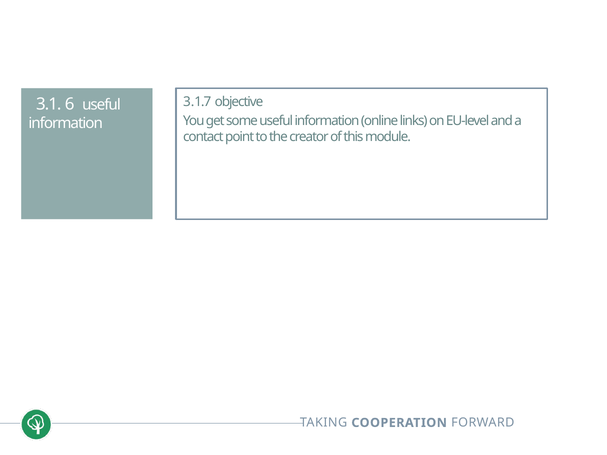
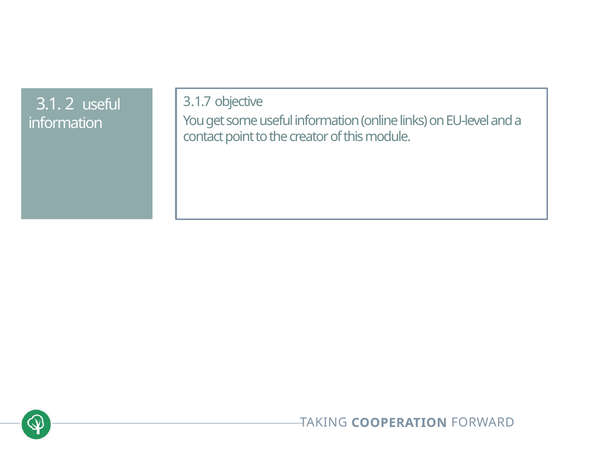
6: 6 -> 2 (70, 104)
